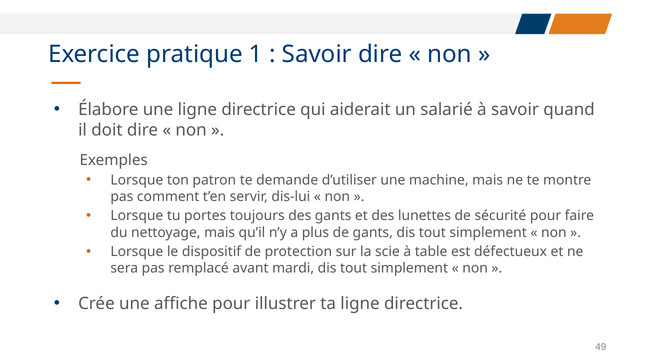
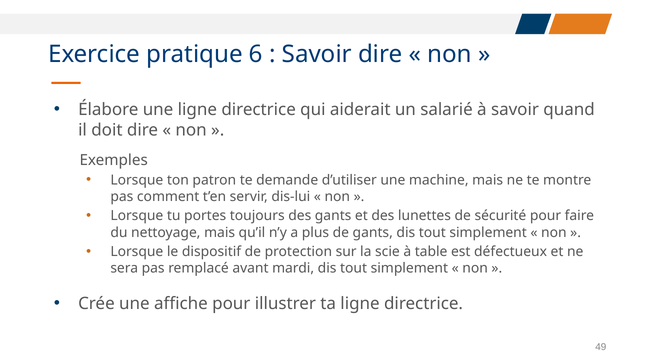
1: 1 -> 6 (256, 54)
